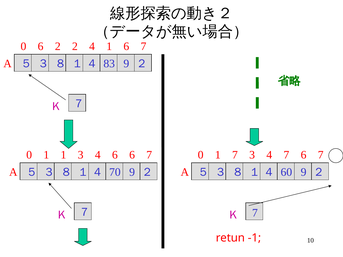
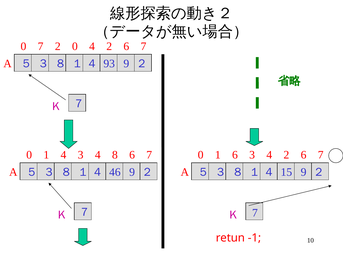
0 6: 6 -> 7 (41, 47)
2 2: 2 -> 0 (75, 47)
1: 1 -> 2 (109, 47)
83: 83 -> 93 (109, 64)
1 1: 1 -> 4 (63, 155)
4 6: 6 -> 8 (115, 155)
0 1 7: 7 -> 6 (235, 155)
3 4 7: 7 -> 2 (286, 155)
70: 70 -> 46 (115, 172)
60: 60 -> 15 (286, 172)
